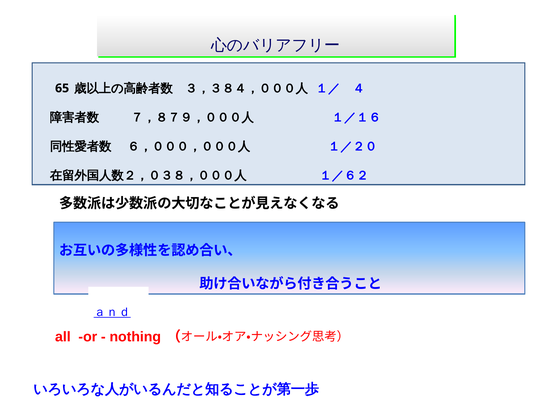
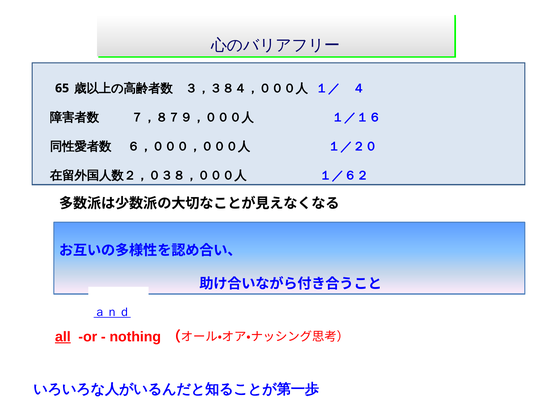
all underline: none -> present (63, 337)
